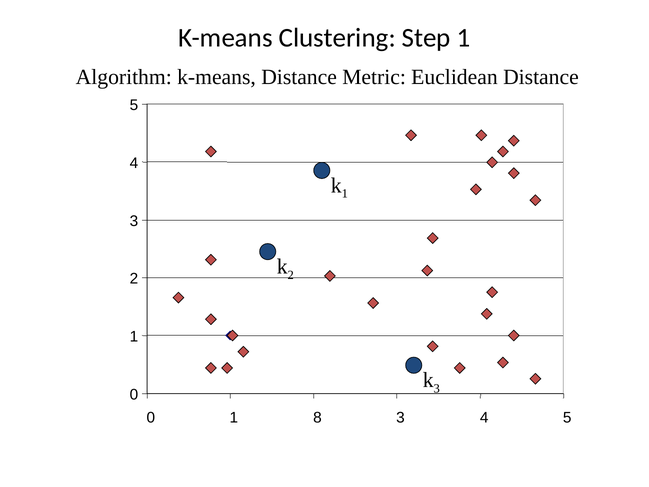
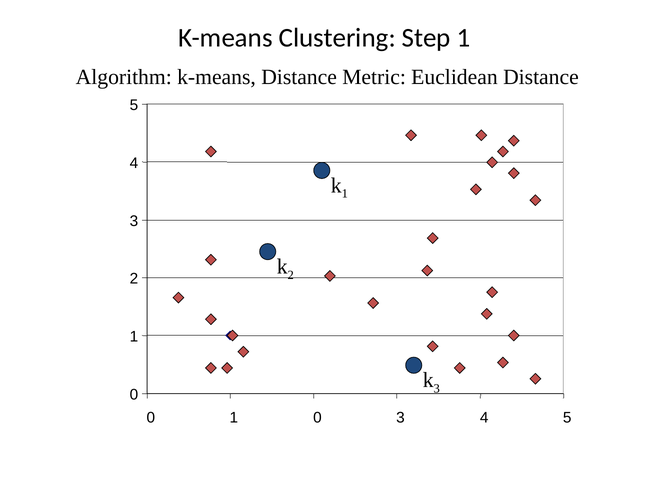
1 8: 8 -> 0 (317, 418)
